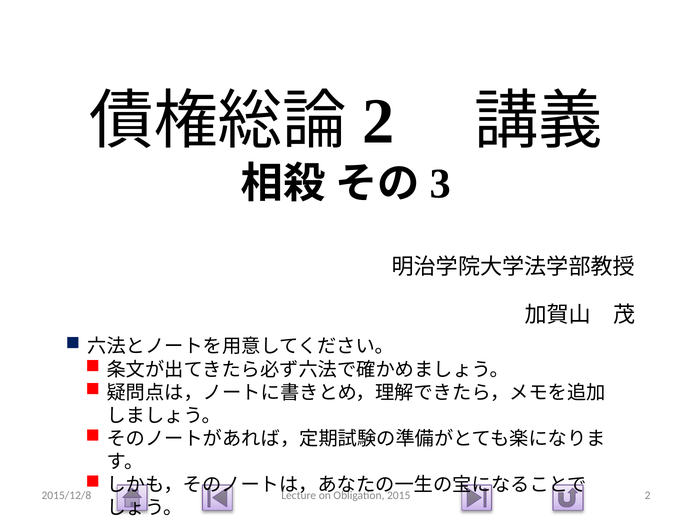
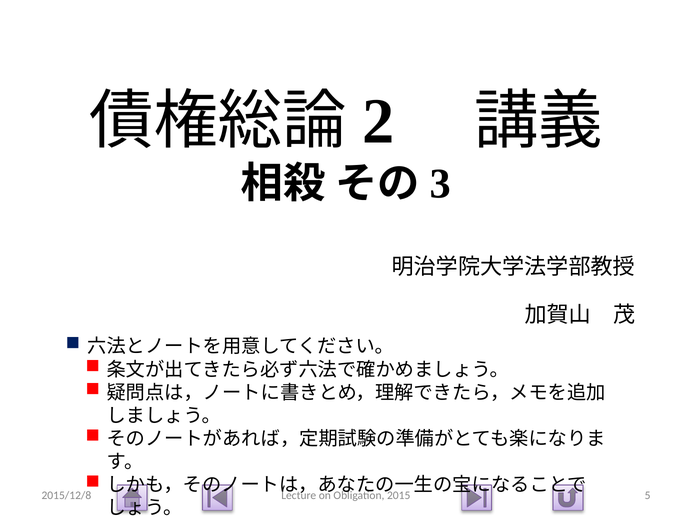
2: 2 -> 5 (648, 496)
